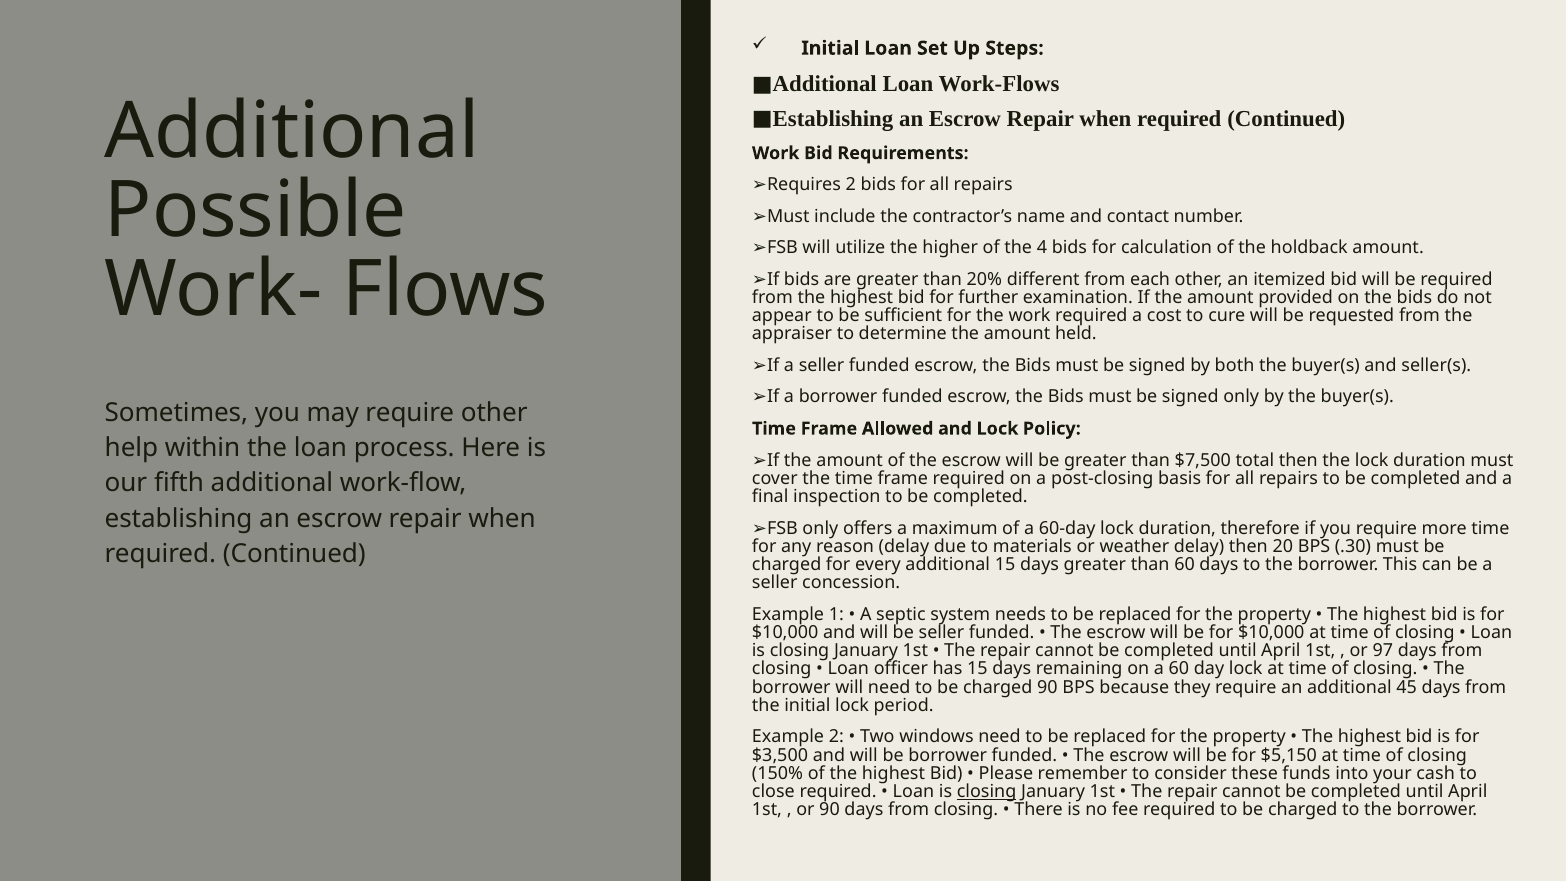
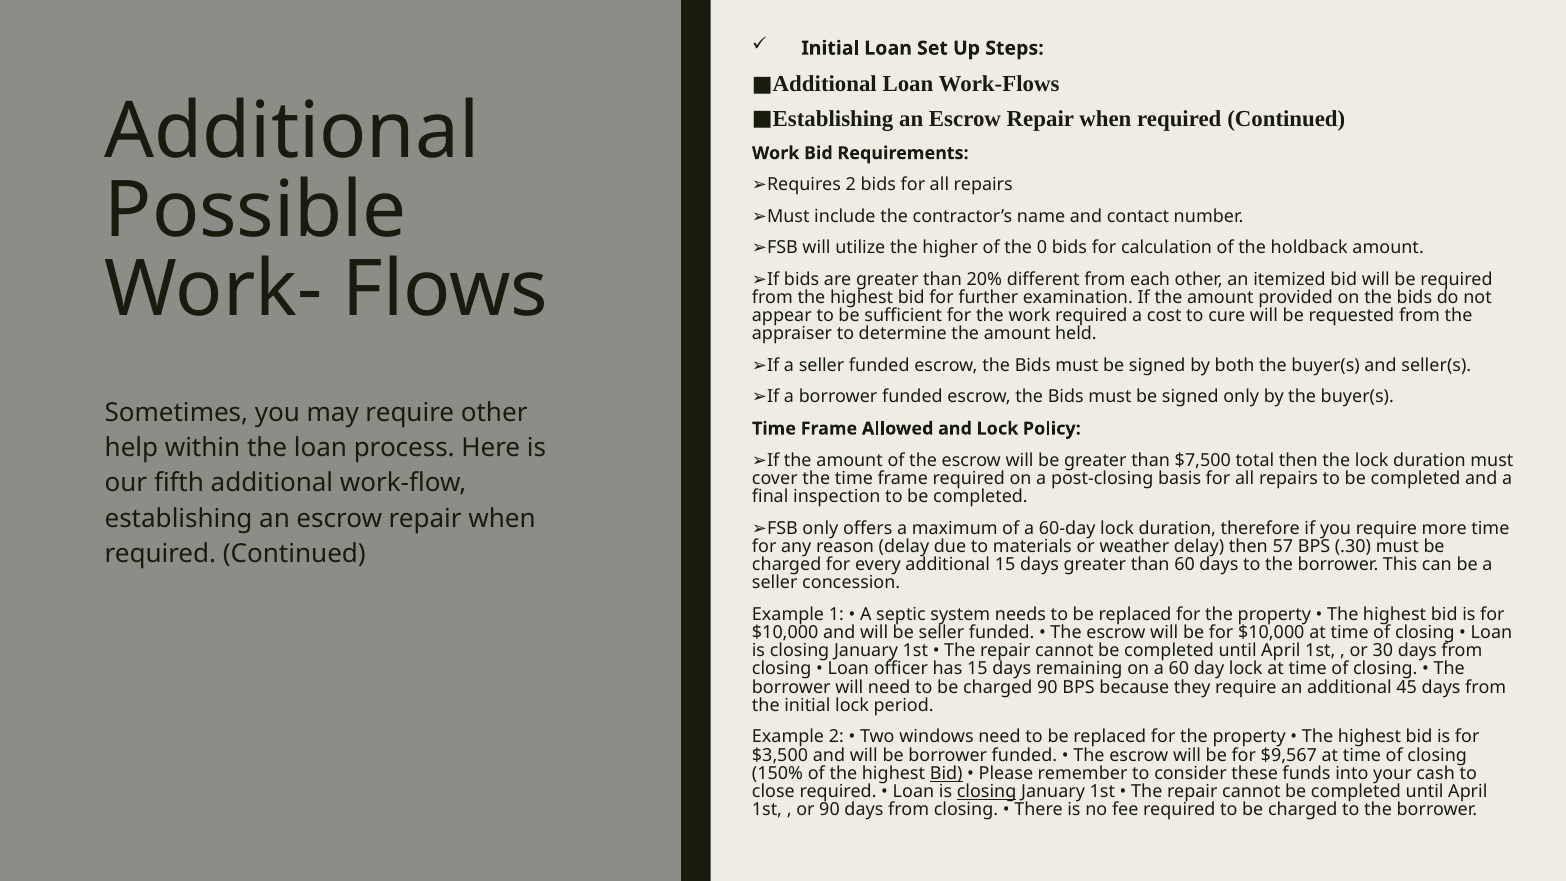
4: 4 -> 0 (1042, 248)
20: 20 -> 57 (1283, 546)
97: 97 -> 30 (1383, 651)
$5,150: $5,150 -> $9,567 (1289, 755)
Bid underline: none -> present (946, 773)
